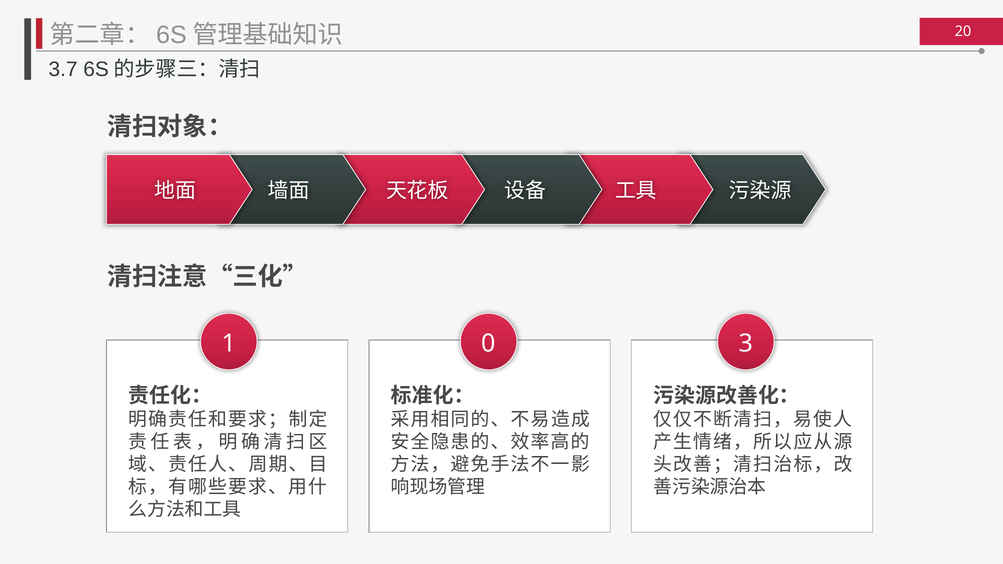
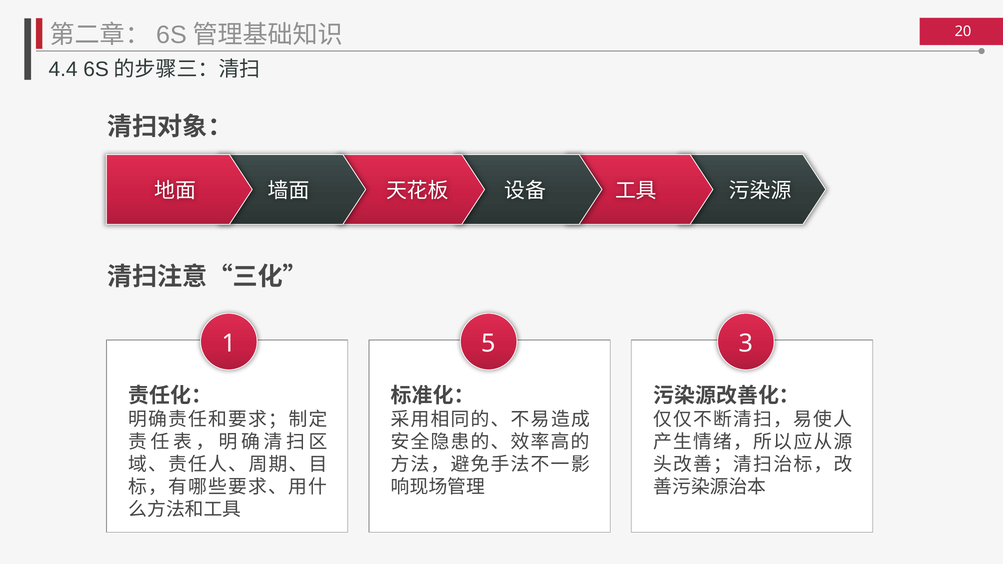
3.7: 3.7 -> 4.4 (63, 69)
0: 0 -> 5 (489, 343)
